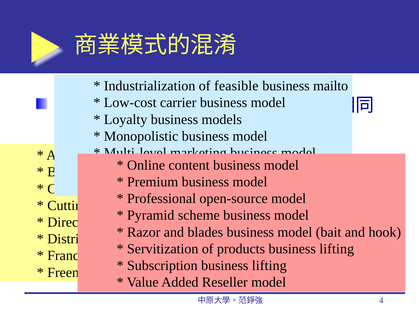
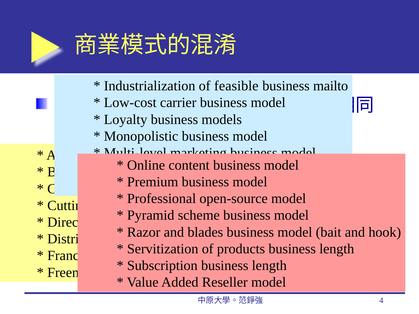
products business lifting: lifting -> length (337, 249)
lifting: lifting -> length (269, 266)
